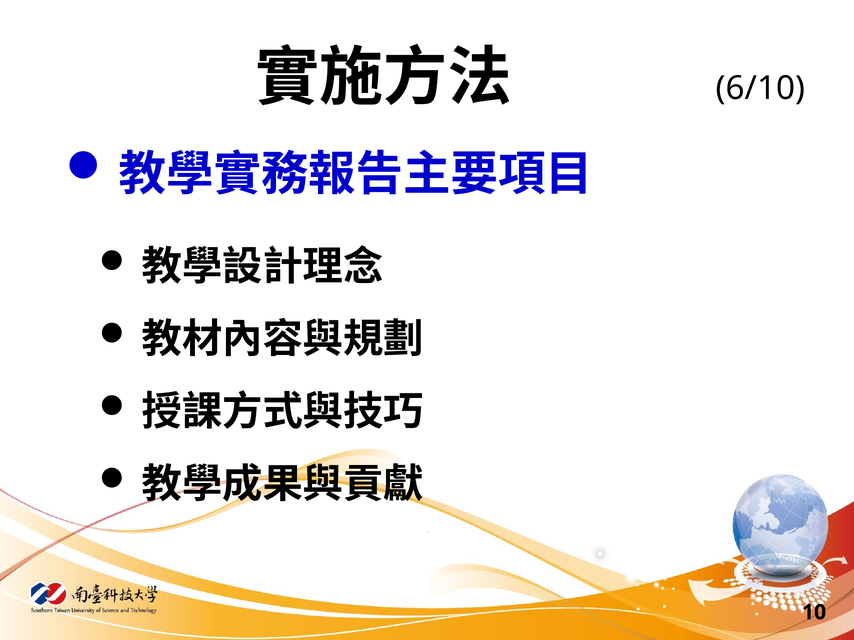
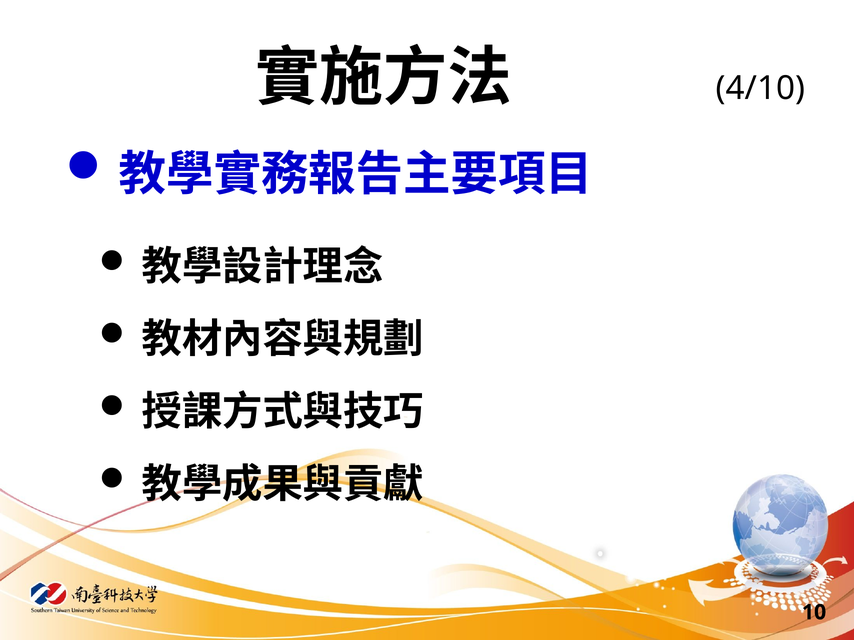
6/10: 6/10 -> 4/10 (760, 88)
